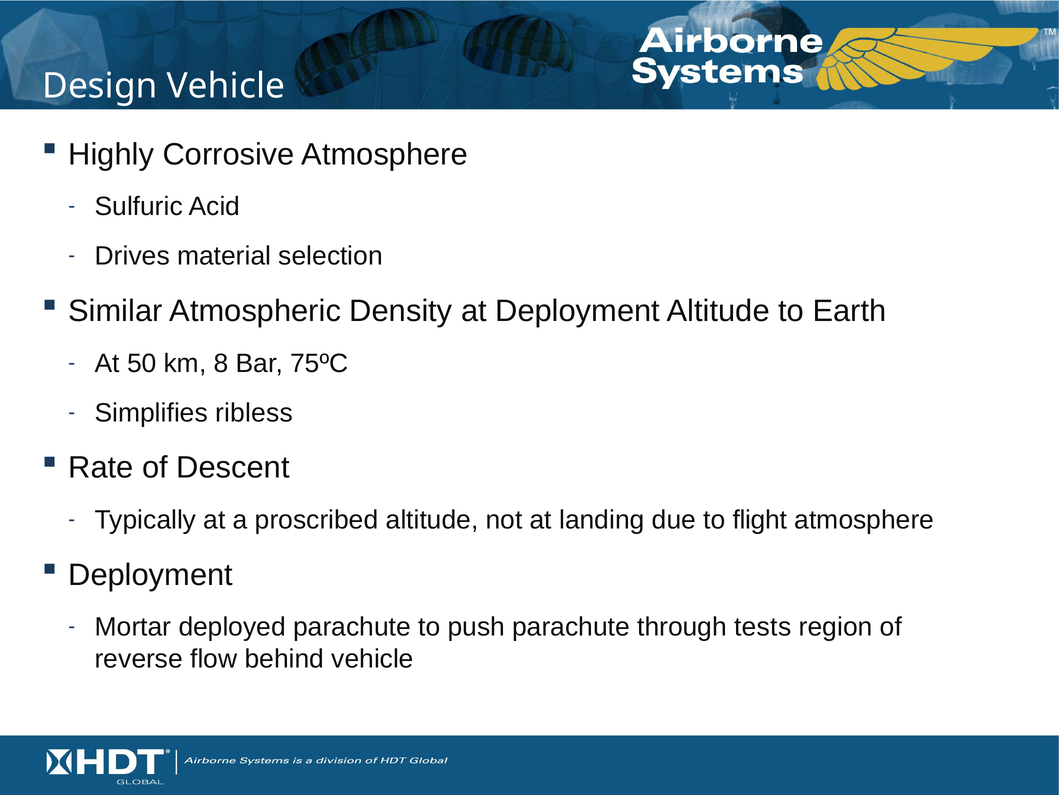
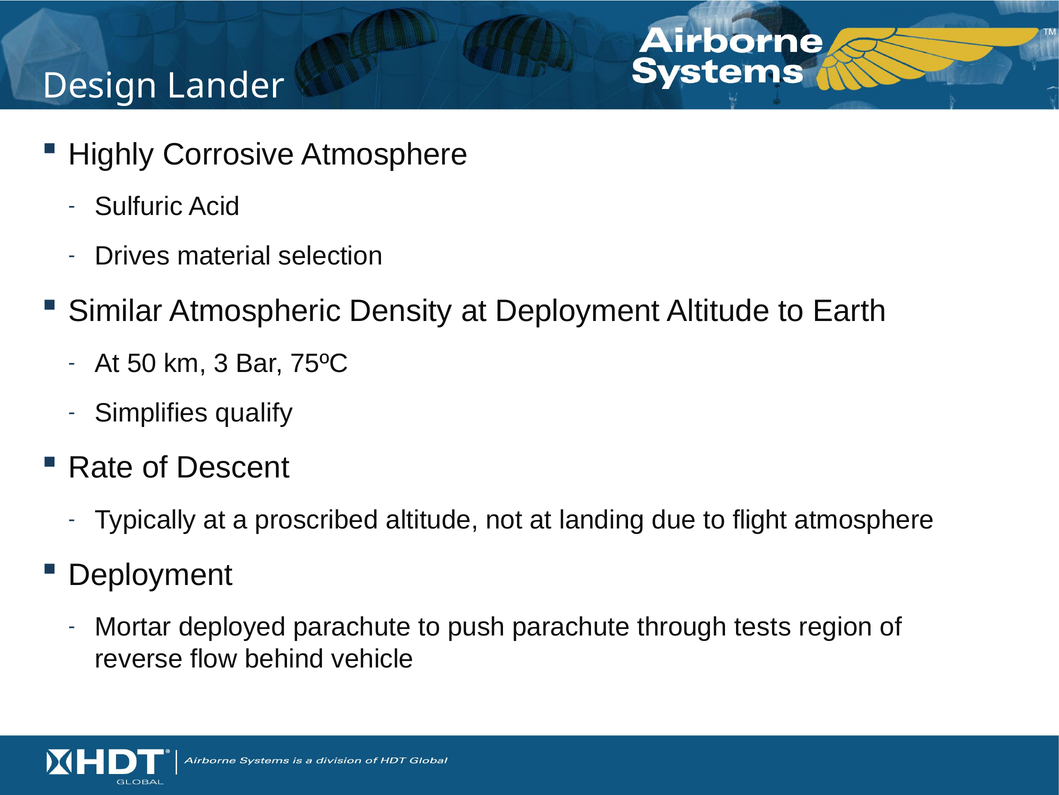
Design Vehicle: Vehicle -> Lander (226, 86)
km 8: 8 -> 3 (221, 363)
ribless: ribless -> qualify (254, 412)
